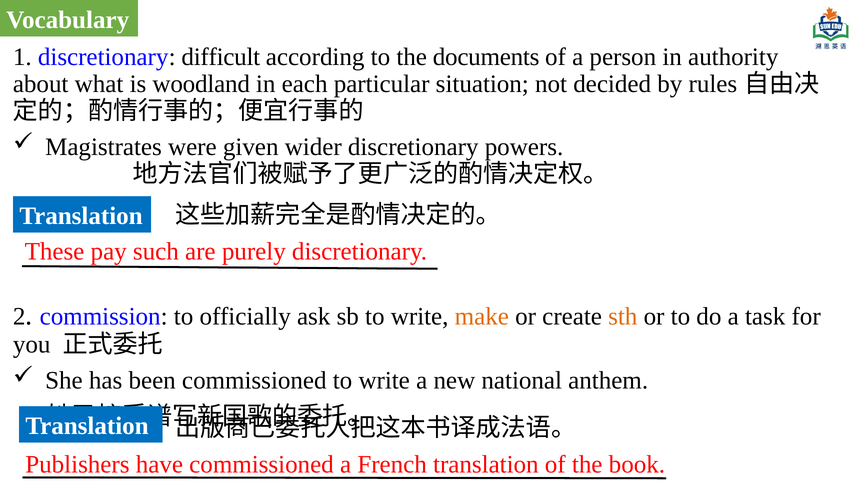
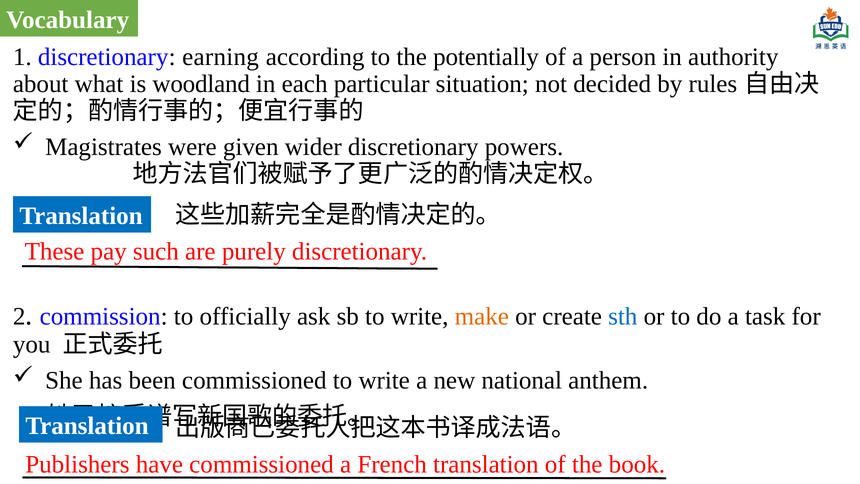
difficult: difficult -> earning (221, 57)
documents: documents -> potentially (486, 57)
sth colour: orange -> blue (623, 316)
